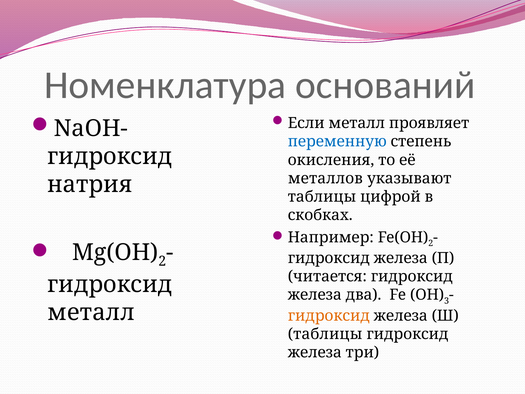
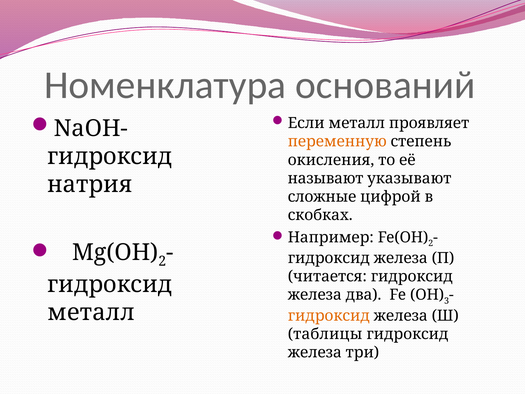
переменную colour: blue -> orange (337, 141)
металлов: металлов -> называют (326, 178)
таблицы: таблицы -> сложные (322, 197)
